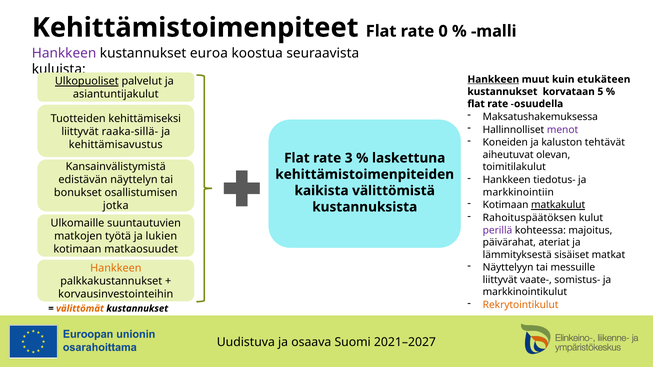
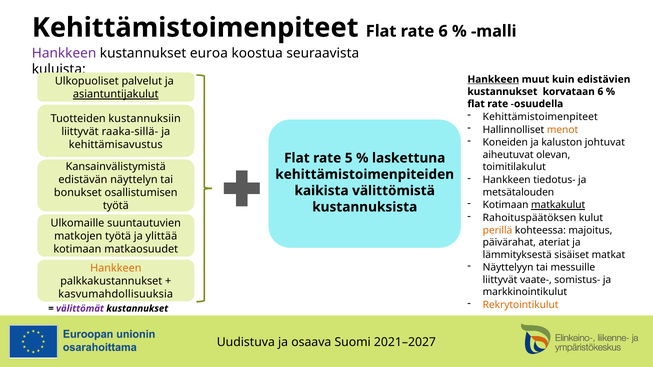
rate 0: 0 -> 6 (443, 31)
etukäteen: etukäteen -> edistävien (604, 79)
Ulkopuoliset underline: present -> none (87, 81)
korvataan 5: 5 -> 6 (600, 92)
asiantuntijakulut underline: none -> present (116, 94)
Maksatushakemuksessa: Maksatushakemuksessa -> Kehittämistoimenpiteet (540, 117)
kehittämiseksi: kehittämiseksi -> kustannuksiin (145, 119)
menot colour: purple -> orange (563, 130)
tehtävät: tehtävät -> johtuvat (605, 143)
3: 3 -> 5 (349, 158)
markkinointiin: markkinointiin -> metsätalouden (518, 192)
jotka: jotka -> työtä (116, 206)
perillä colour: purple -> orange (498, 230)
lukien: lukien -> ylittää (161, 236)
korvausinvestointeihin: korvausinvestointeihin -> kasvumahdollisuuksia (116, 295)
välittömät colour: orange -> purple (80, 309)
